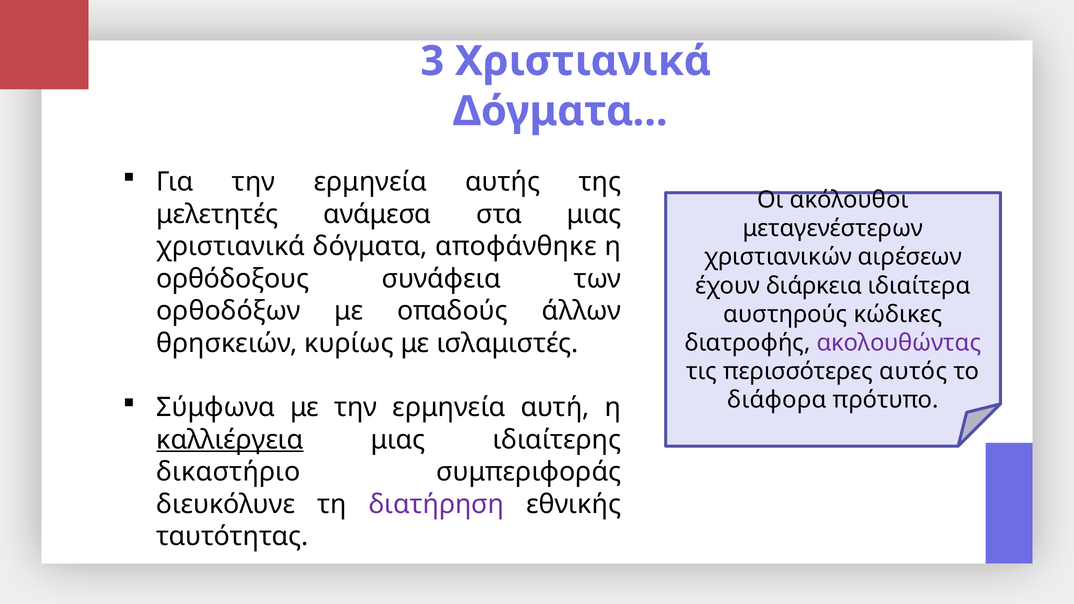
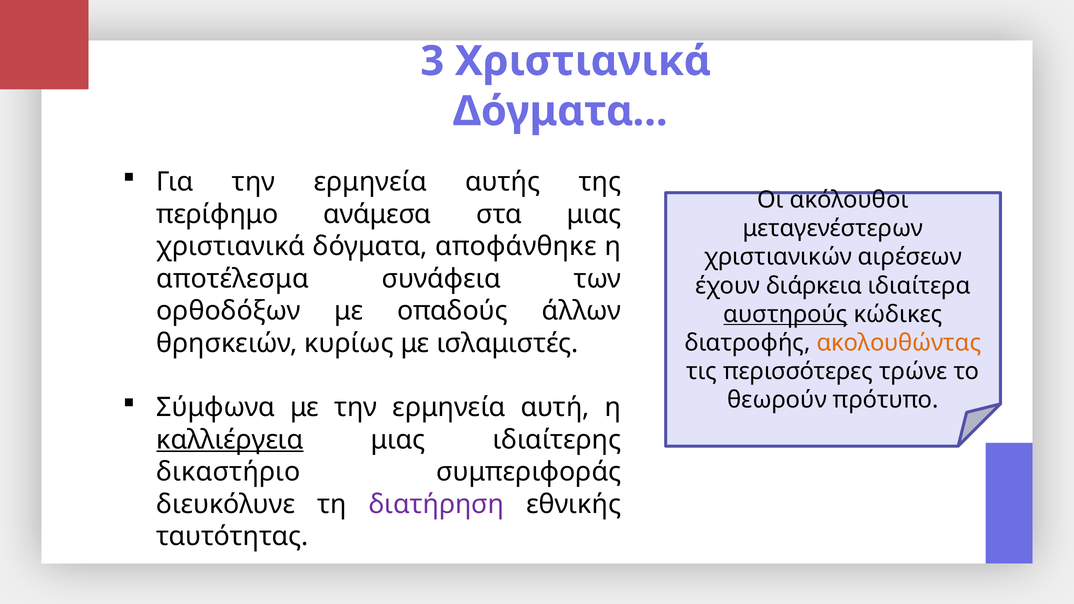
μελετητές: μελετητές -> περίφημο (217, 214)
ορθόδοξους: ορθόδοξους -> αποτέλεσμα (233, 279)
αυστηρούς underline: none -> present (785, 314)
ακολουθώντας colour: purple -> orange (899, 343)
αυτός: αυτός -> τρώνε (913, 372)
διάφορα: διάφορα -> θεωρούν (777, 400)
